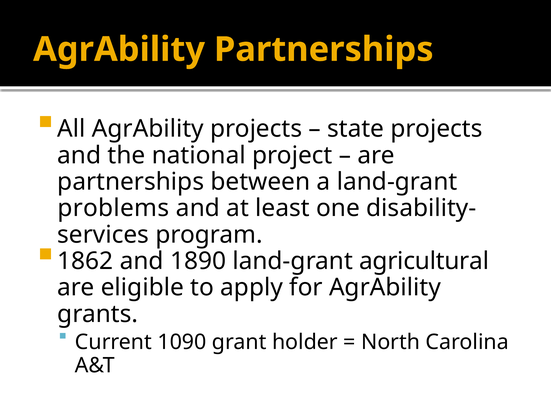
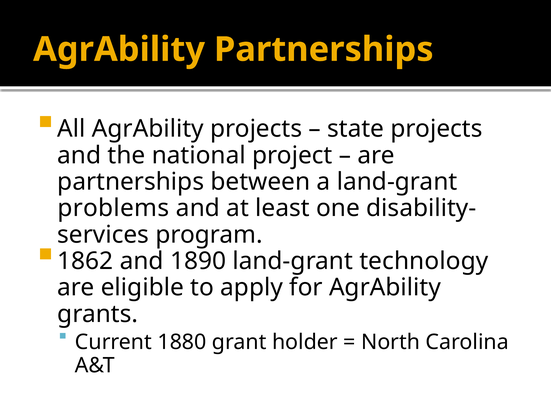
agricultural: agricultural -> technology (424, 261)
1090: 1090 -> 1880 (182, 342)
